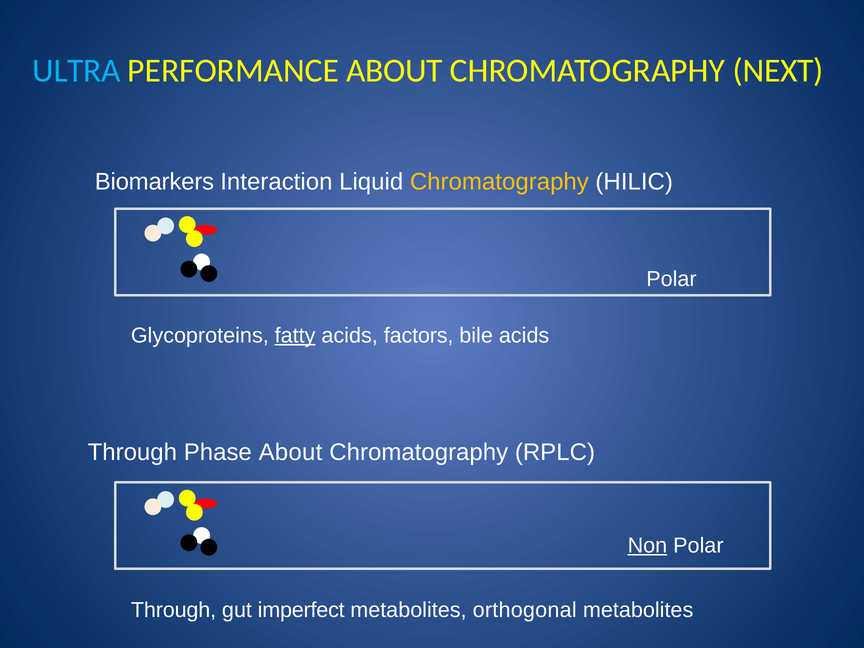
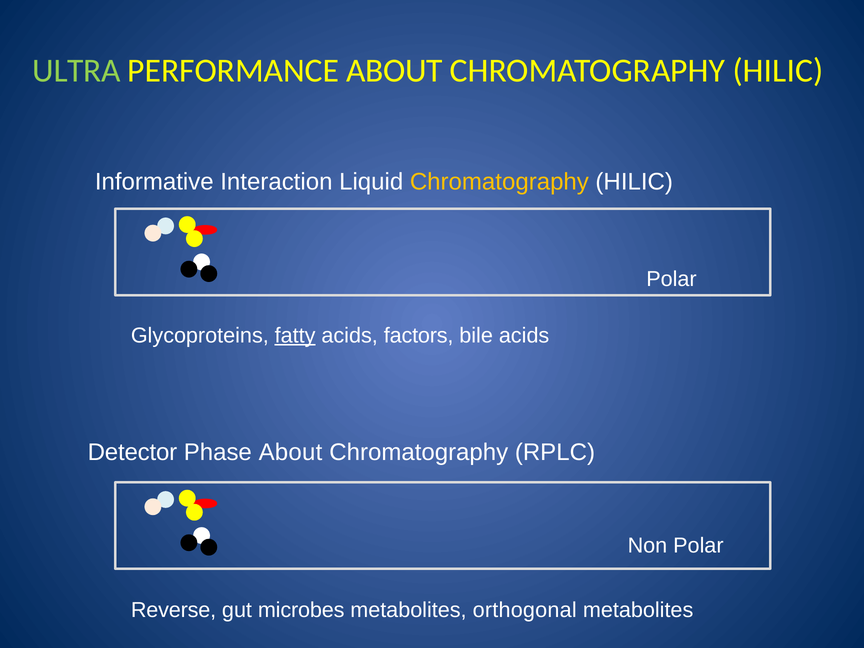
ULTRA colour: light blue -> light green (77, 71)
NEXT: NEXT -> HILIC (778, 71)
Biomarkers: Biomarkers -> Informative (154, 182)
Through: Through -> Detector (132, 452)
Non underline: present -> none (647, 545)
Through: Through -> Reverse (174, 610)
imperfect: imperfect -> microbes (301, 610)
